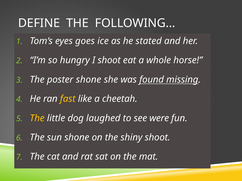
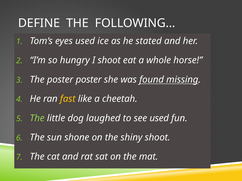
eyes goes: goes -> used (85, 41)
poster shone: shone -> poster (89, 80)
The colour: yellow -> light green (37, 118)
see were: were -> used (159, 118)
